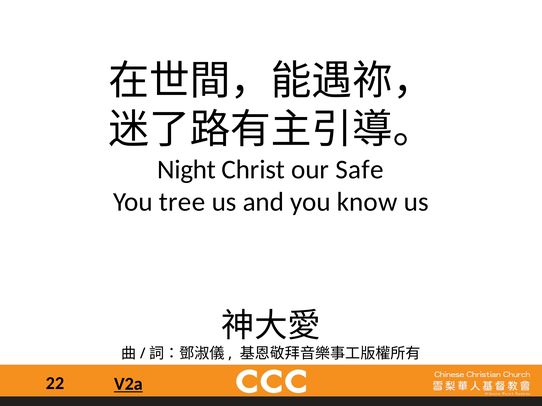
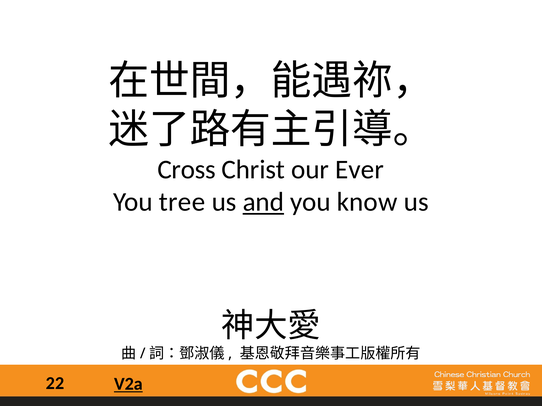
Night: Night -> Cross (187, 170)
Safe: Safe -> Ever (360, 170)
and underline: none -> present (263, 202)
